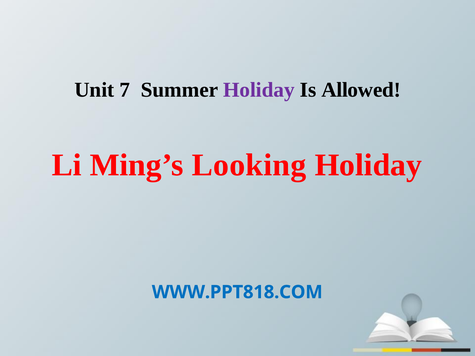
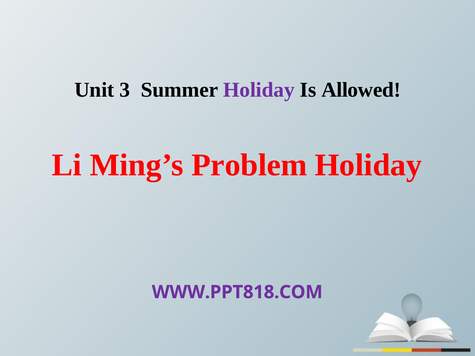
7: 7 -> 3 (125, 90)
Looking: Looking -> Problem (249, 165)
WWW.PPT818.COM colour: blue -> purple (237, 292)
